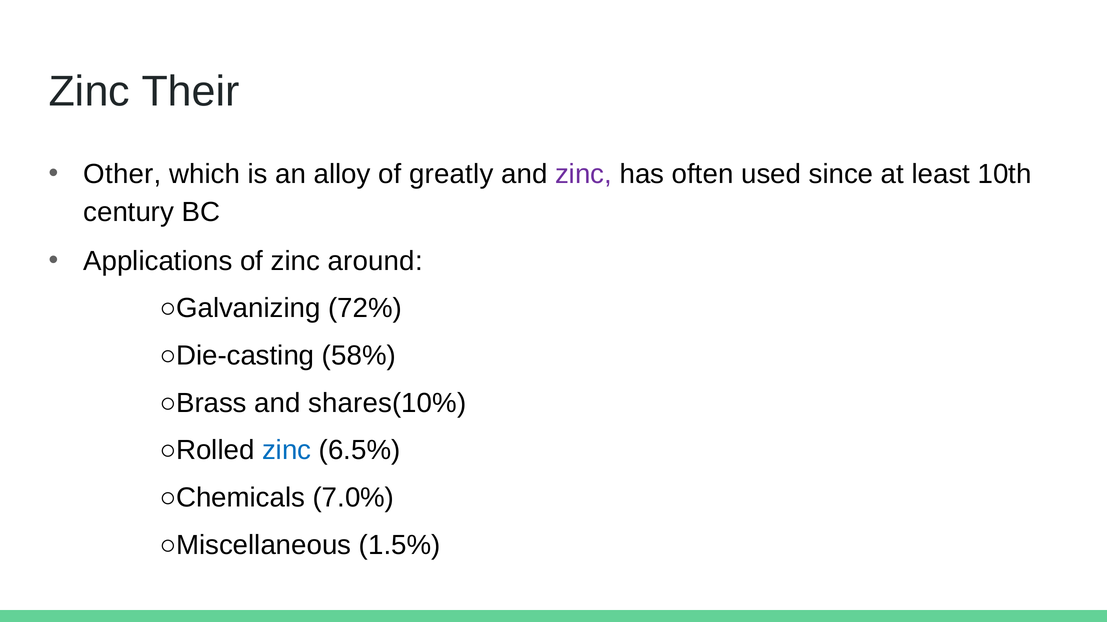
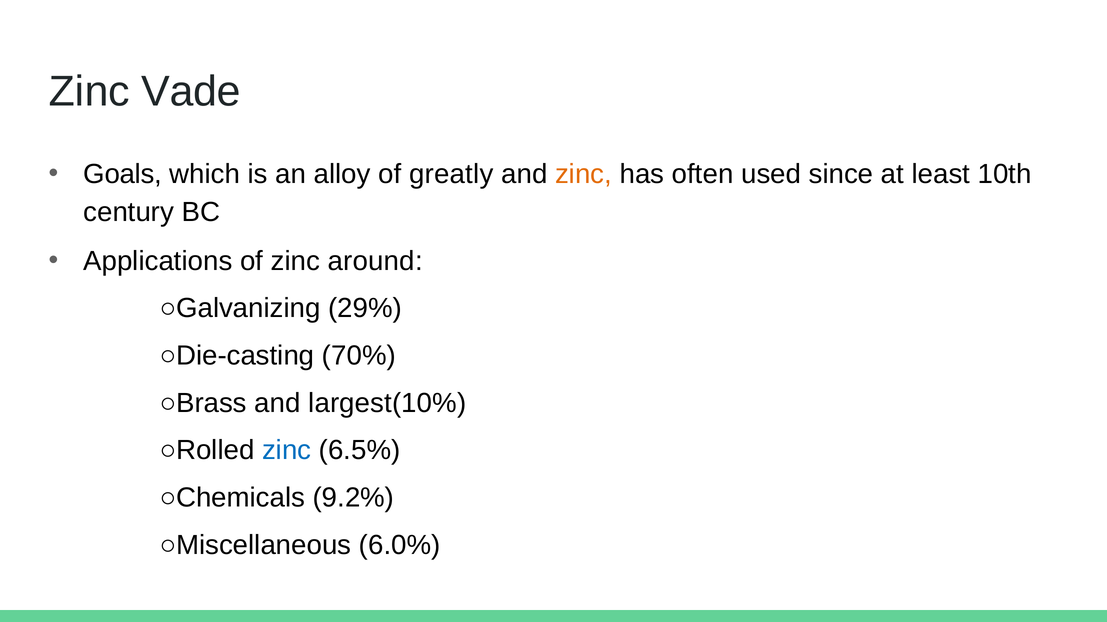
Their: Their -> Vade (191, 92)
Other: Other -> Goals (123, 174)
zinc colour: purple -> orange (584, 174)
72%: 72% -> 29% (365, 309)
58%: 58% -> 70% (359, 356)
shares(10%: shares(10% -> largest(10% (387, 403)
7.0%: 7.0% -> 9.2% (353, 498)
1.5%: 1.5% -> 6.0% (400, 546)
